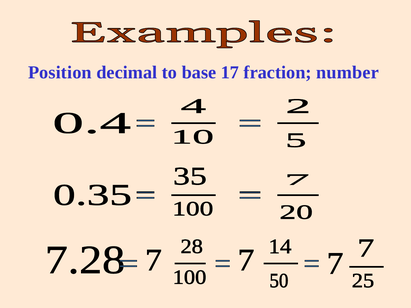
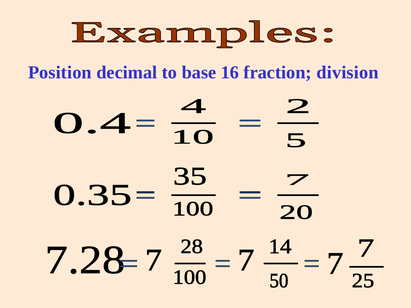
17: 17 -> 16 (230, 72)
number: number -> division (348, 72)
